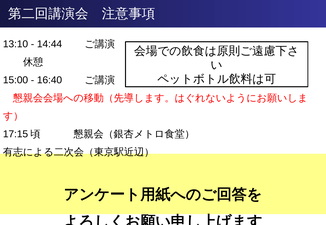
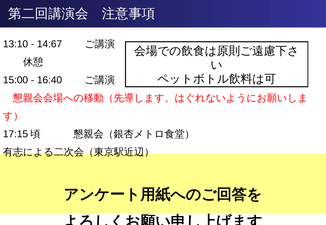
14:44: 14:44 -> 14:67 (49, 44)
